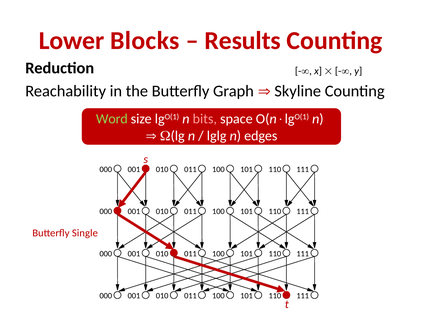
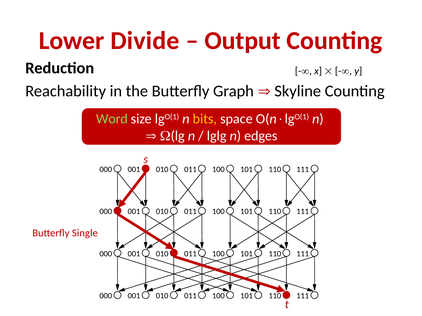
Blocks: Blocks -> Divide (145, 41)
Results: Results -> Output (243, 41)
bits colour: pink -> yellow (205, 119)
